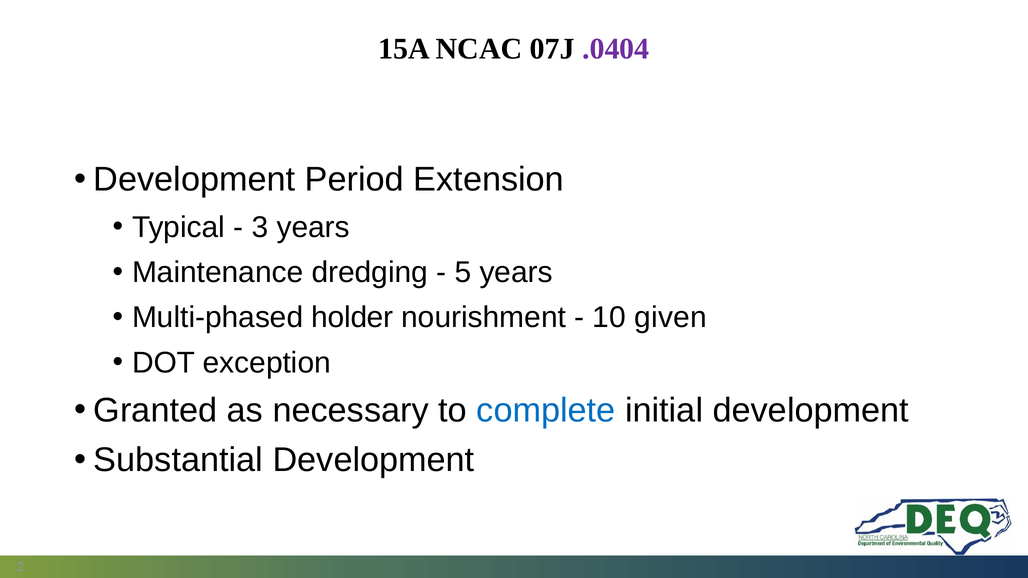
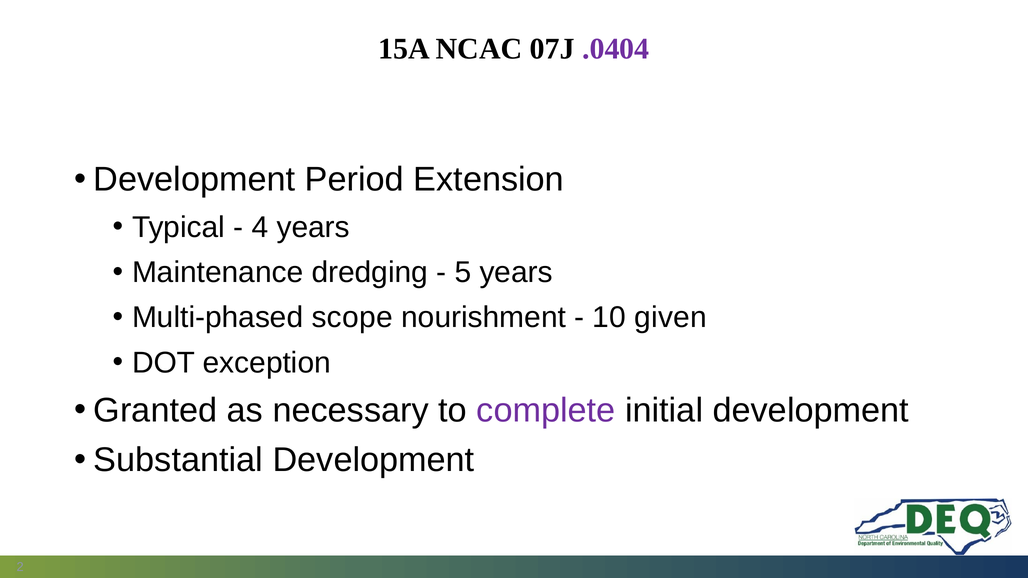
3: 3 -> 4 (260, 227)
holder: holder -> scope (352, 318)
complete colour: blue -> purple (546, 410)
